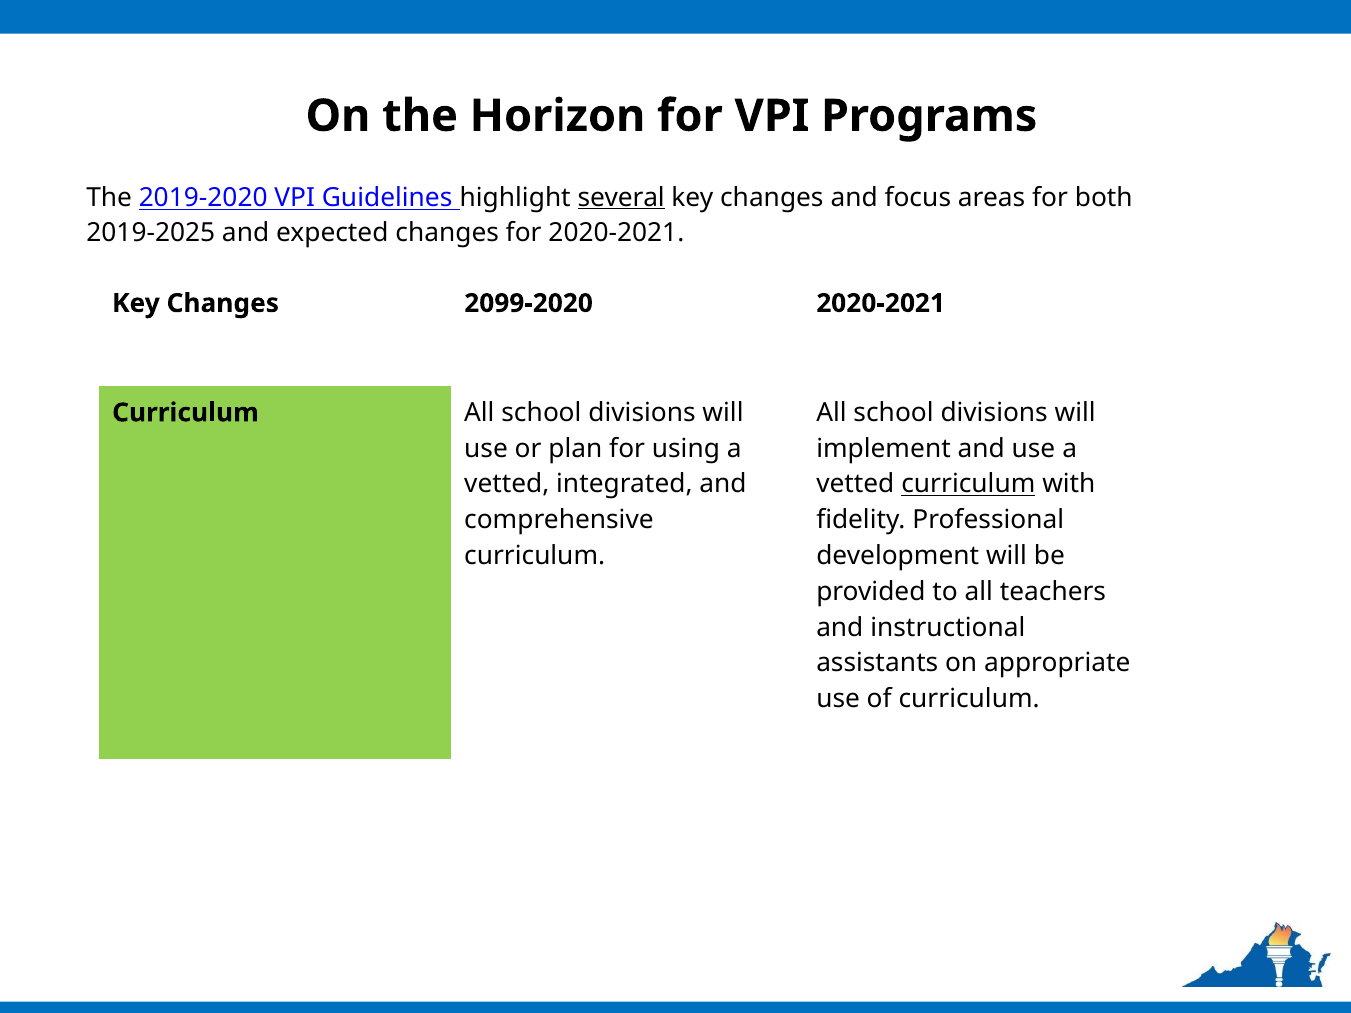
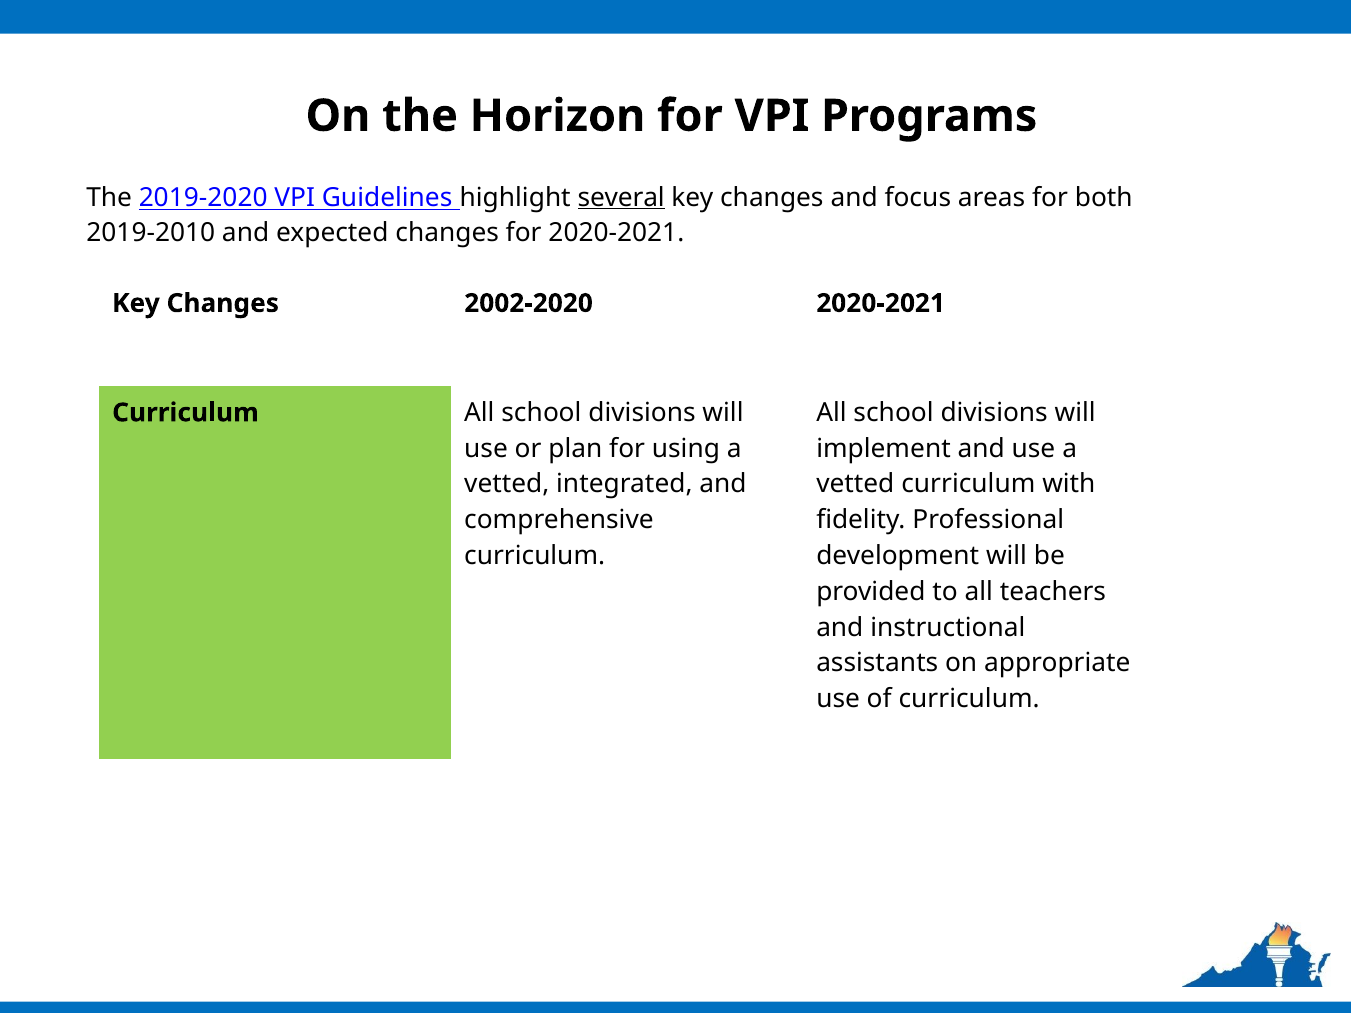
2019-2025: 2019-2025 -> 2019-2010 (151, 233)
2099-2020: 2099-2020 -> 2002-2020 (529, 303)
curriculum underline: present -> none (968, 484)
